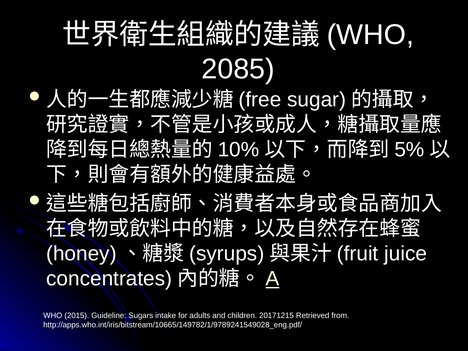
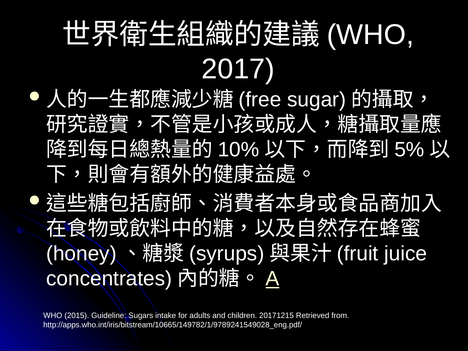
2085: 2085 -> 2017 (238, 69)
